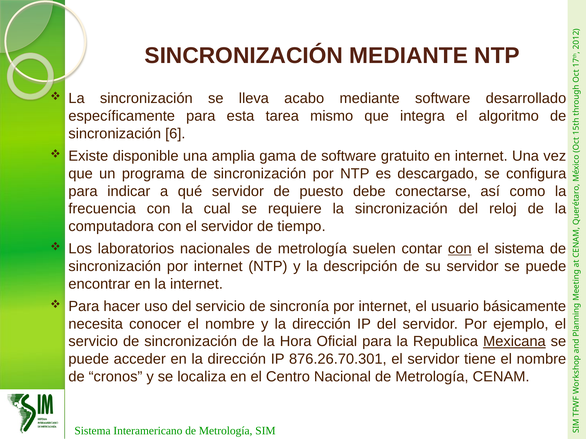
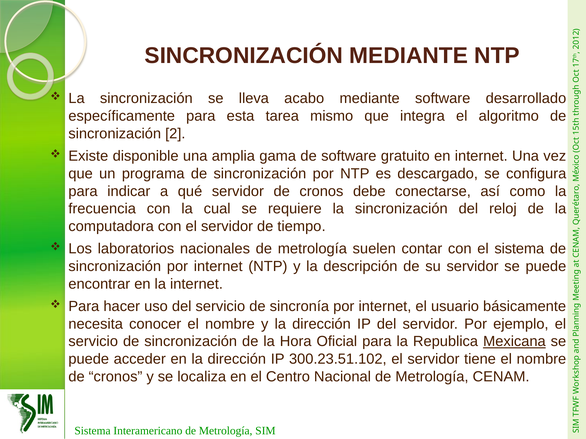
sincronización 6: 6 -> 2 (175, 134)
servidor de puesto: puesto -> cronos (321, 191)
con underline: present -> none (460, 249)
876.26.70.301: 876.26.70.301 -> 300.23.51.102 (338, 359)
